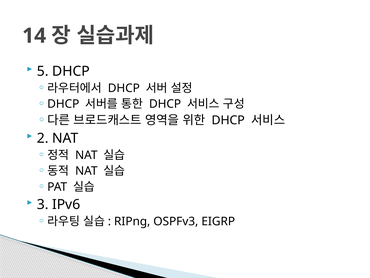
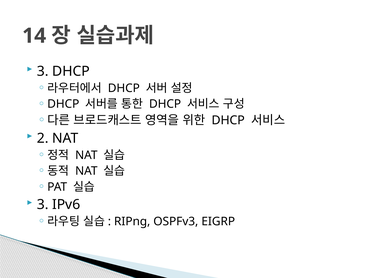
5: 5 -> 3 (43, 71)
